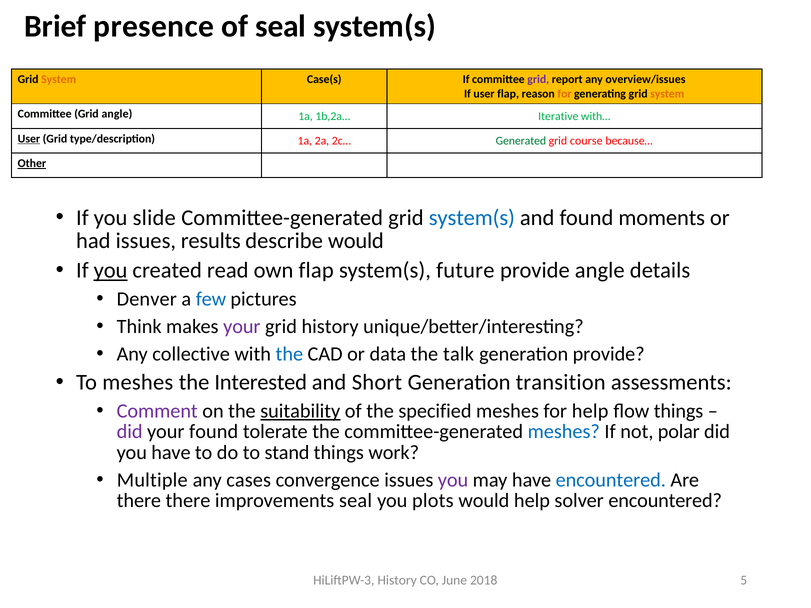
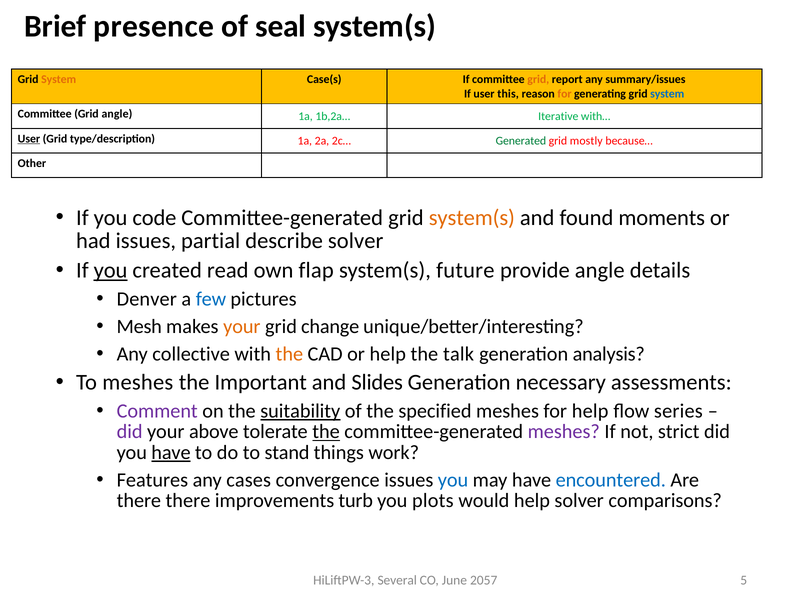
grid colour: purple -> orange (538, 79)
overview/issues: overview/issues -> summary/issues (645, 79)
user flap: flap -> this (508, 94)
system colour: orange -> blue (667, 94)
course: course -> mostly (586, 141)
Other underline: present -> none (32, 163)
slide: slide -> code (154, 218)
system(s colour: blue -> orange (472, 218)
results: results -> partial (211, 241)
describe would: would -> solver (356, 241)
Think: Think -> Mesh (139, 327)
your colour: purple -> orange (242, 327)
grid history: history -> change (330, 327)
the colour: blue -> orange (289, 354)
or data: data -> help (388, 354)
generation provide: provide -> analysis (609, 354)
Interested: Interested -> Important (261, 383)
Short: Short -> Slides (377, 383)
transition: transition -> necessary (561, 383)
flow things: things -> series (678, 411)
your found: found -> above (214, 432)
the underline: none -> present (326, 432)
meshes colour: blue -> purple (564, 432)
polar: polar -> strict (679, 432)
have underline: none -> present (171, 453)
Multiple: Multiple -> Features (152, 480)
you colour: purple -> blue (453, 480)
improvements seal: seal -> turb (356, 501)
solver encountered: encountered -> comparisons (665, 501)
HiLiftPW-3 History: History -> Several (397, 581)
2018: 2018 -> 2057 (484, 581)
